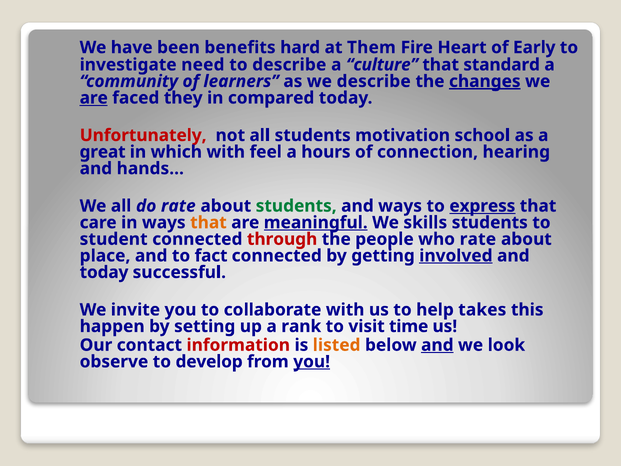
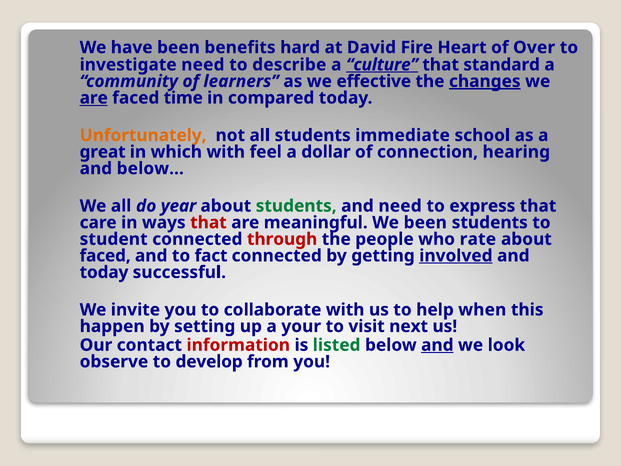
Them: Them -> David (371, 47)
Early: Early -> Over (534, 47)
culture underline: none -> present (382, 65)
we describe: describe -> effective (374, 81)
they: they -> time (183, 98)
Unfortunately colour: red -> orange (143, 135)
motivation: motivation -> immediate (402, 135)
hours: hours -> dollar (326, 152)
hands…: hands… -> below… (150, 168)
do rate: rate -> year (179, 206)
and ways: ways -> need (400, 206)
express underline: present -> none (482, 206)
that colour: orange -> red (208, 222)
meaningful underline: present -> none (316, 222)
We skills: skills -> been (425, 222)
place: place -> faced (105, 256)
takes: takes -> when (482, 310)
rank: rank -> your (301, 326)
time: time -> next (409, 326)
listed colour: orange -> green (337, 345)
you underline: present -> none (312, 361)
